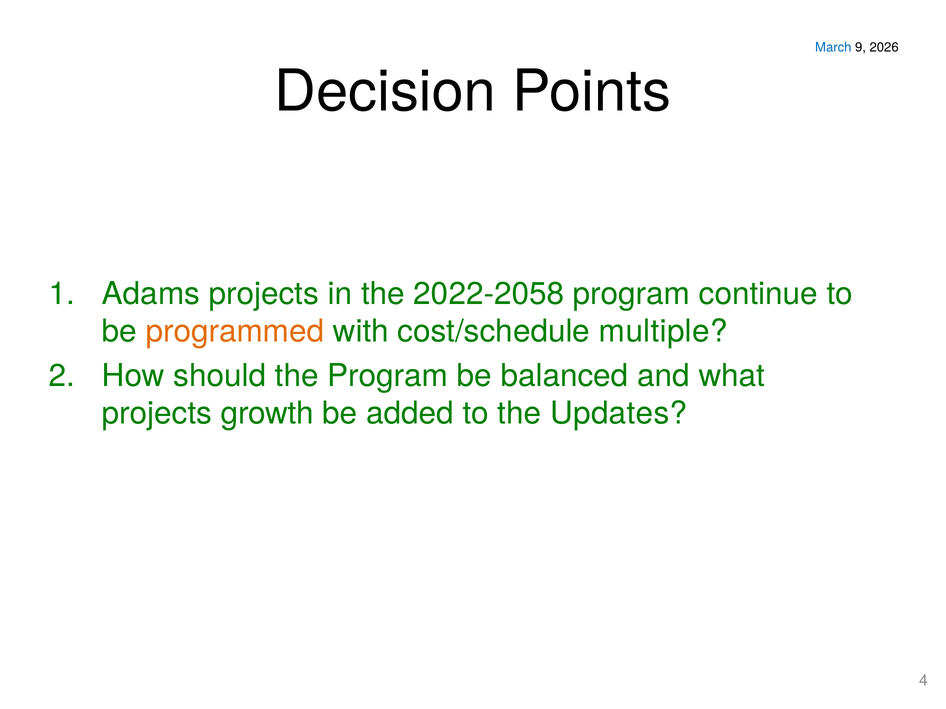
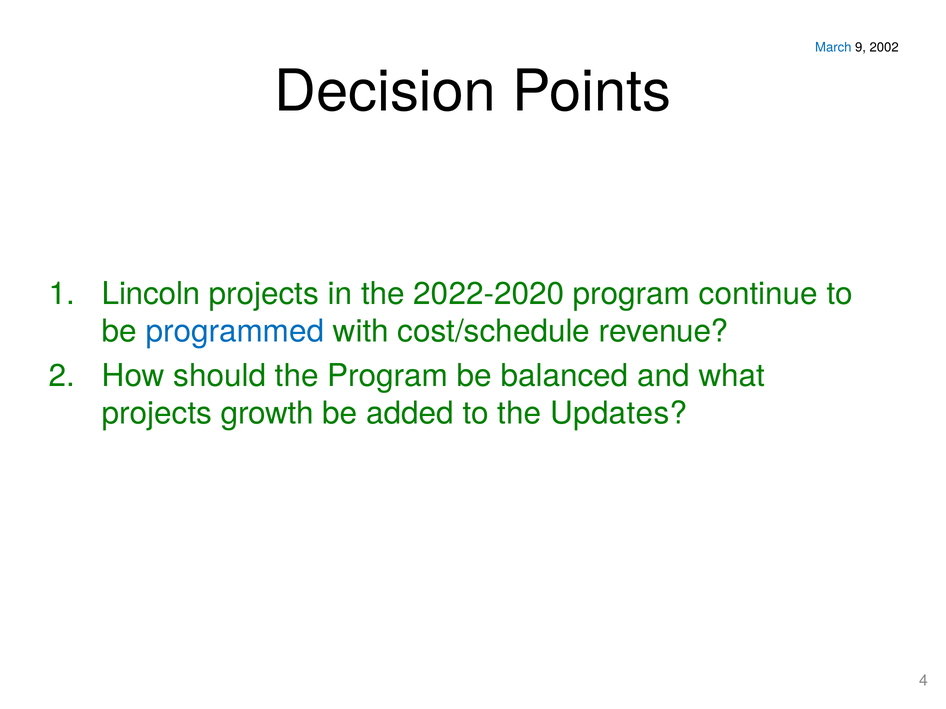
2026: 2026 -> 2002 (884, 47)
Adams: Adams -> Lincoln (151, 294)
2022-2058: 2022-2058 -> 2022-2020 (489, 294)
programmed colour: orange -> blue (235, 332)
multiple: multiple -> revenue (664, 332)
